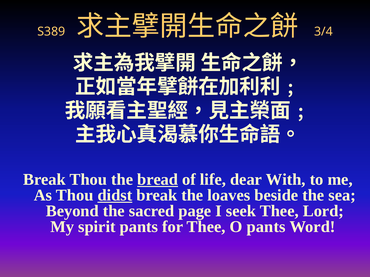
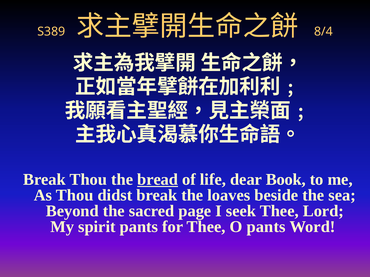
3/4: 3/4 -> 8/4 (323, 32)
With: With -> Book (286, 180)
didst underline: present -> none (115, 196)
